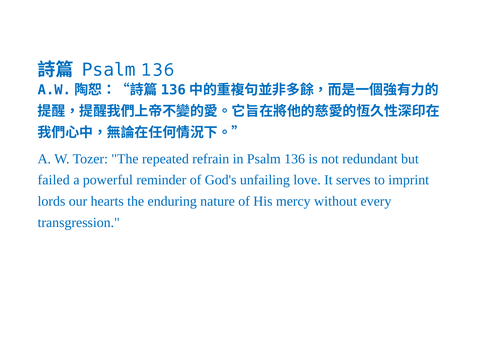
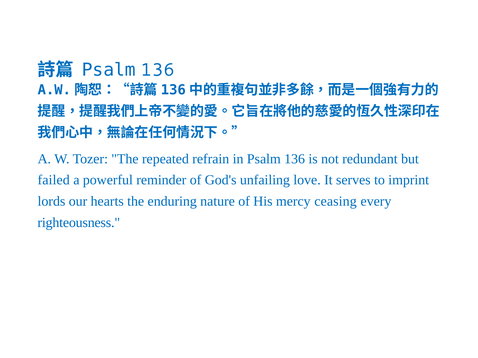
without: without -> ceasing (336, 202)
transgression: transgression -> righteousness (79, 223)
